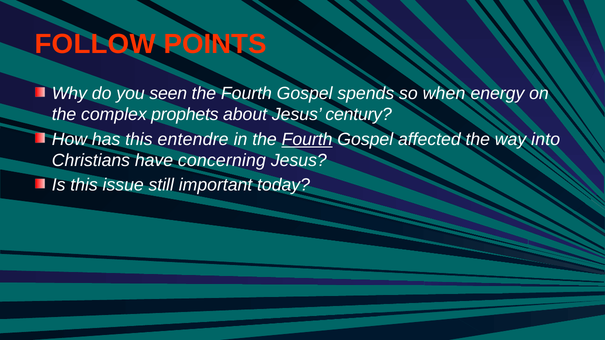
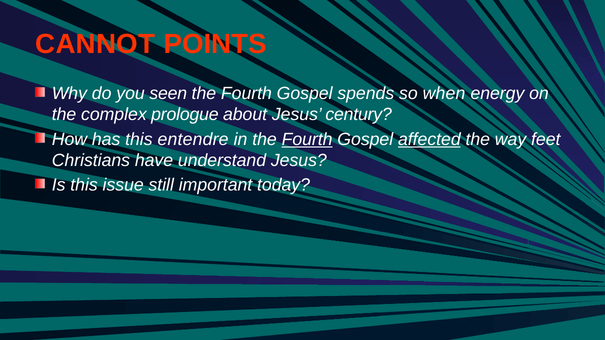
FOLLOW: FOLLOW -> CANNOT (95, 44)
prophets: prophets -> prologue (185, 115)
affected underline: none -> present (429, 139)
into: into -> feet (546, 139)
concerning: concerning -> understand (222, 161)
